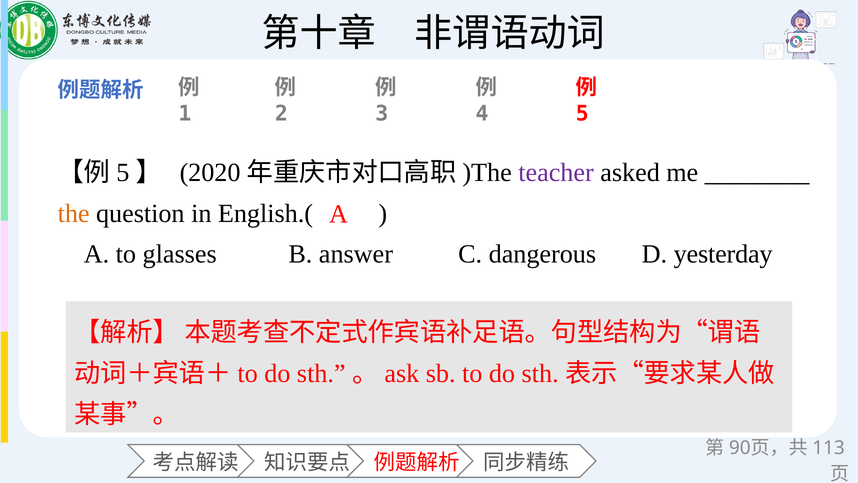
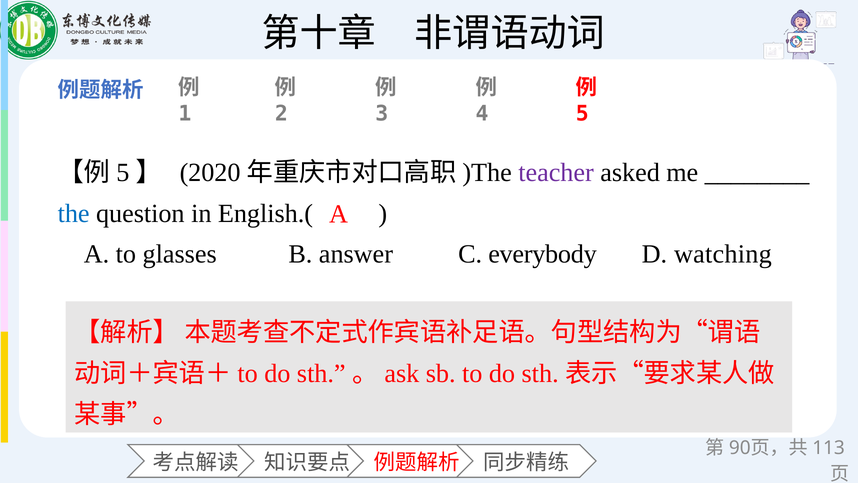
the colour: orange -> blue (74, 213)
dangerous: dangerous -> everybody (543, 254)
yesterday: yesterday -> watching (723, 254)
